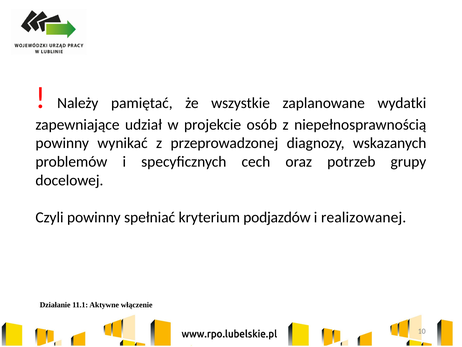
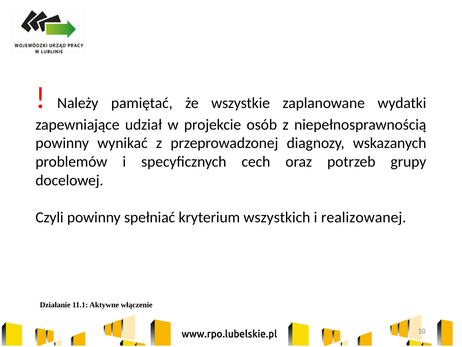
podjazdów: podjazdów -> wszystkich (277, 217)
